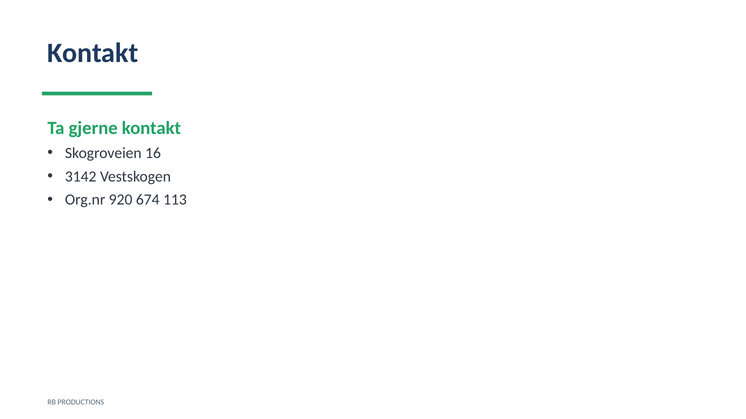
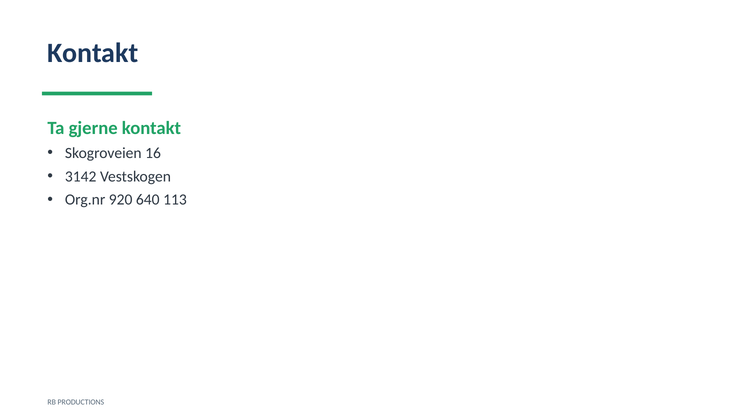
674: 674 -> 640 (148, 200)
